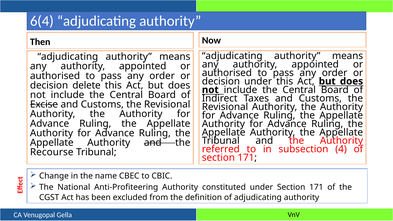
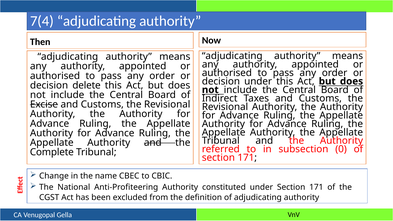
6(4: 6(4 -> 7(4 (42, 21)
4: 4 -> 0 (341, 149)
Recourse: Recourse -> Complete (52, 152)
